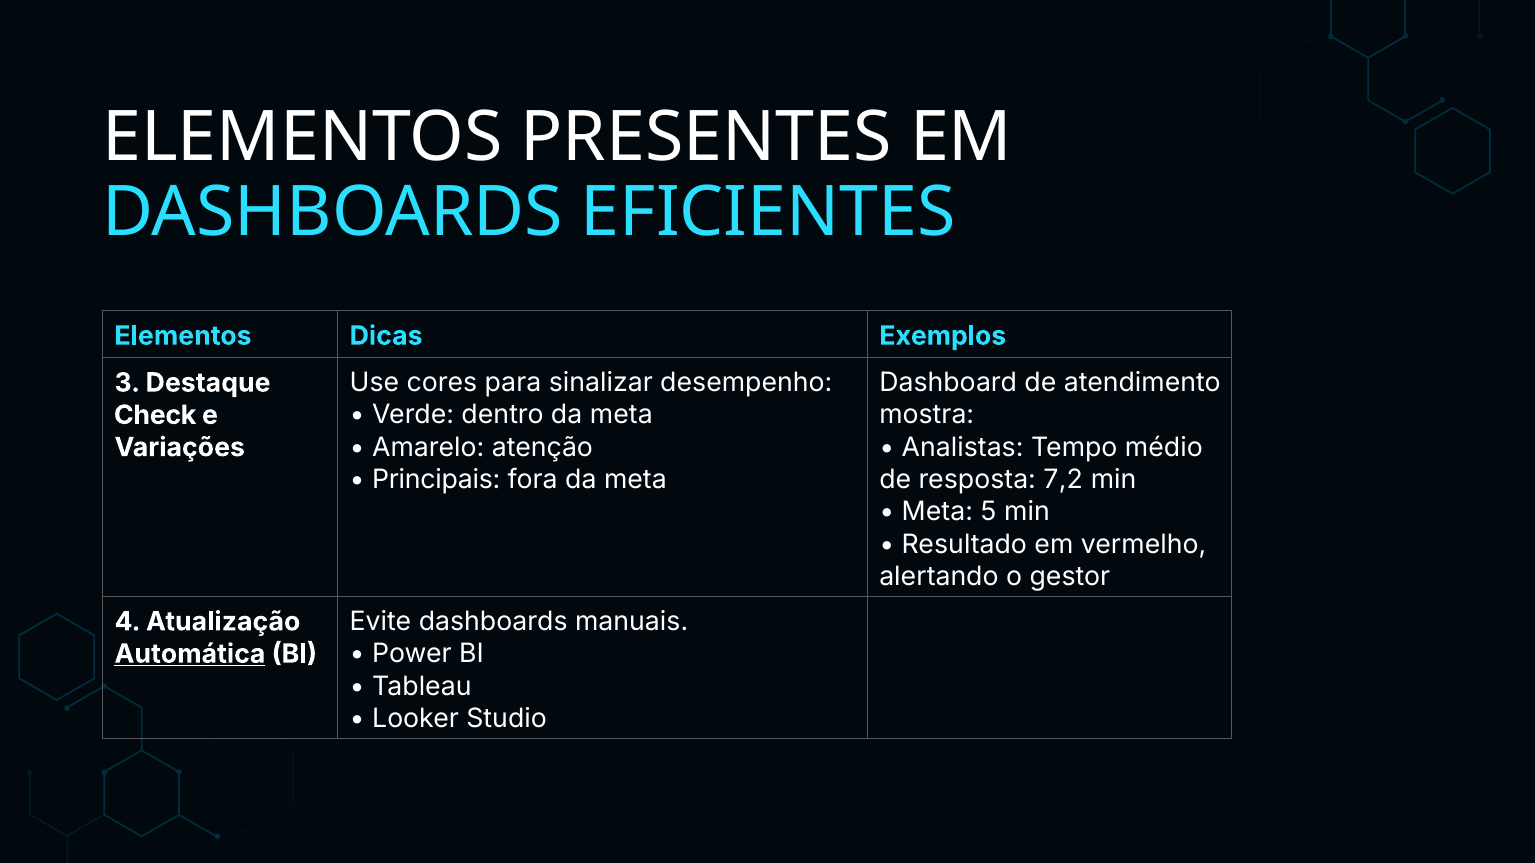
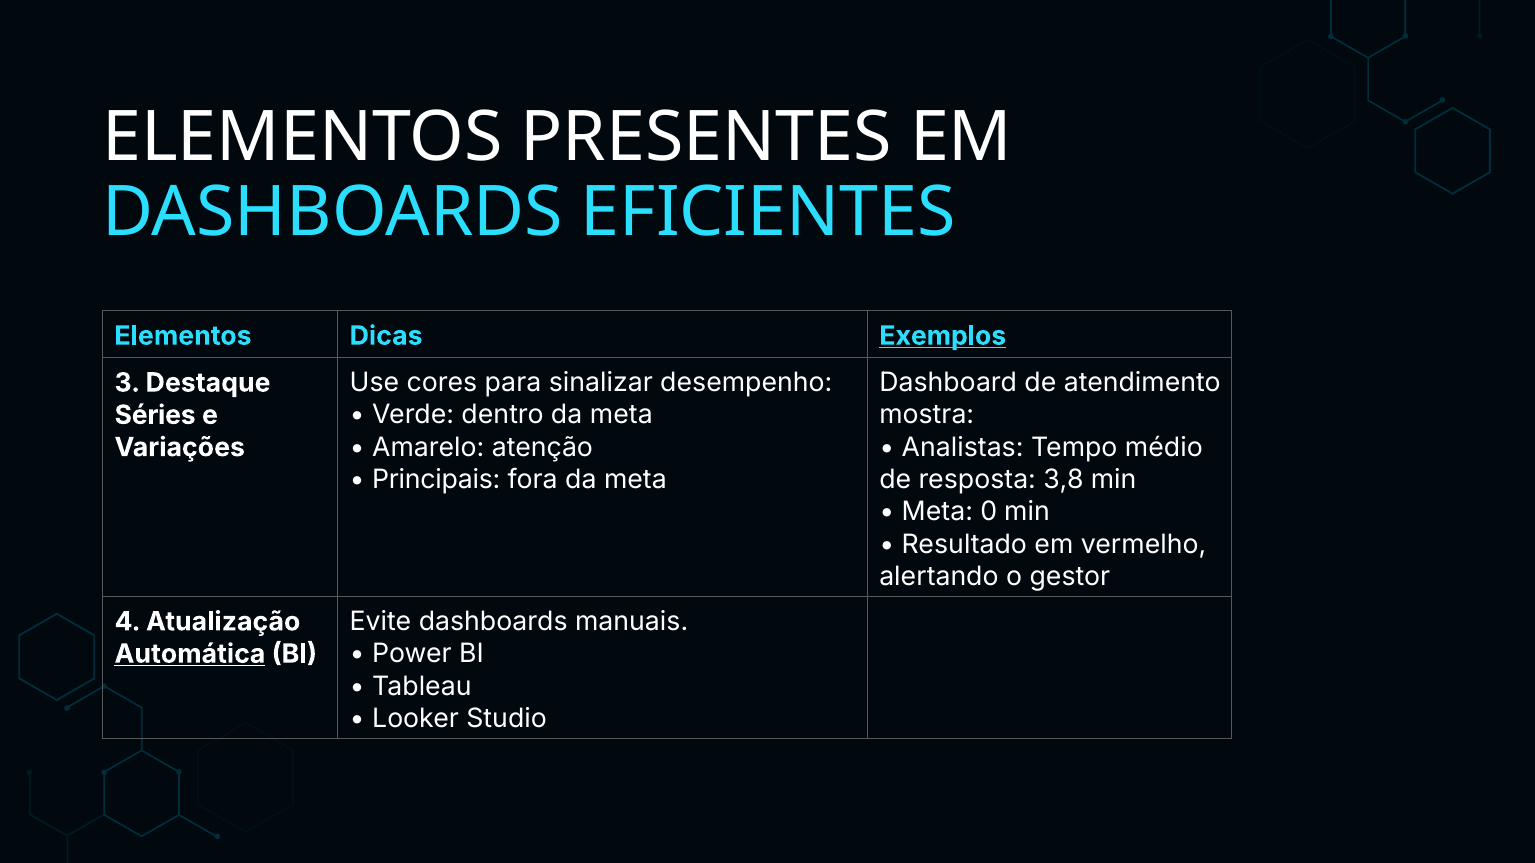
Exemplos underline: none -> present (943, 336)
Check: Check -> Séries (155, 415)
7,2: 7,2 -> 3,8 (1063, 480)
5: 5 -> 0 (989, 512)
